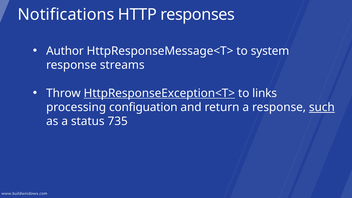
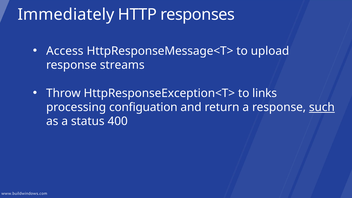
Notifications: Notifications -> Immediately (66, 15)
Author: Author -> Access (65, 51)
system: system -> upload (270, 51)
HttpResponseException<T> underline: present -> none (159, 93)
735: 735 -> 400 (118, 121)
